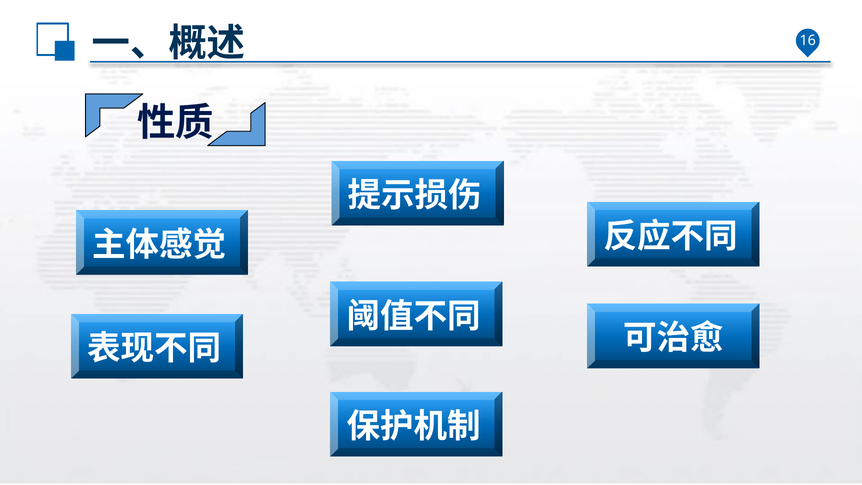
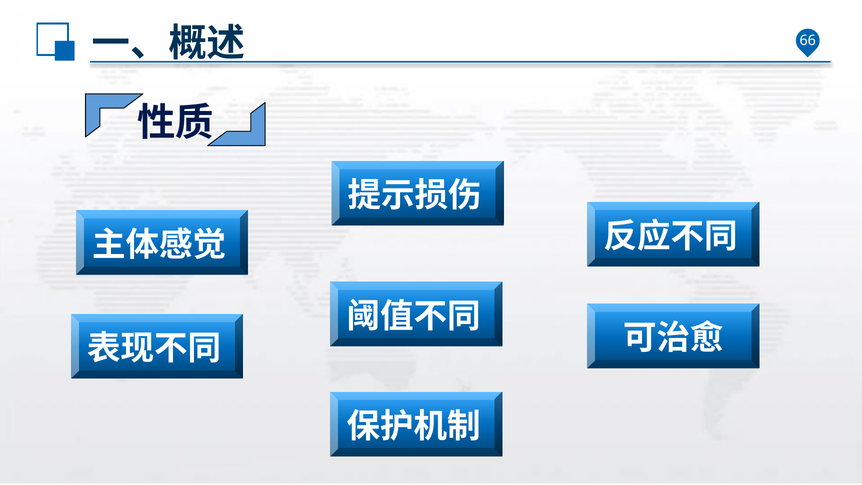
16: 16 -> 66 (808, 40)
